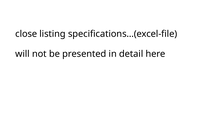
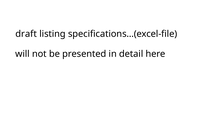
close: close -> draft (26, 34)
